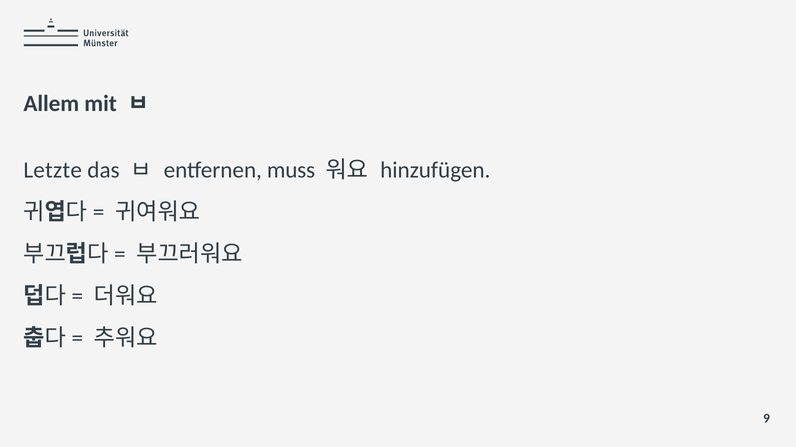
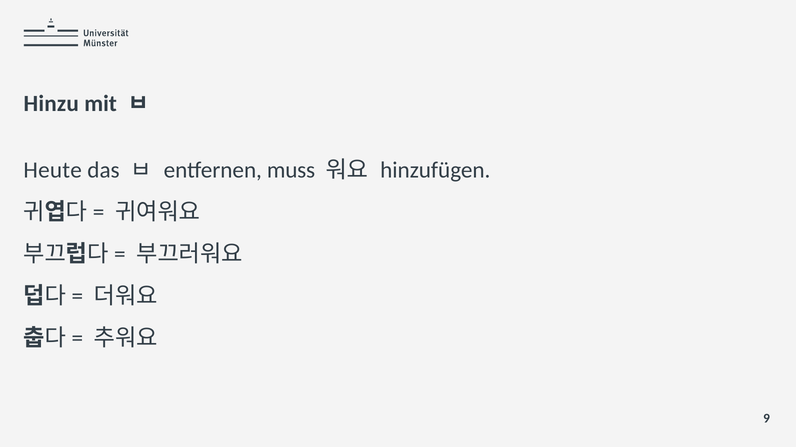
Allem: Allem -> Hinzu (51, 104)
Letzte: Letzte -> Heute (53, 170)
